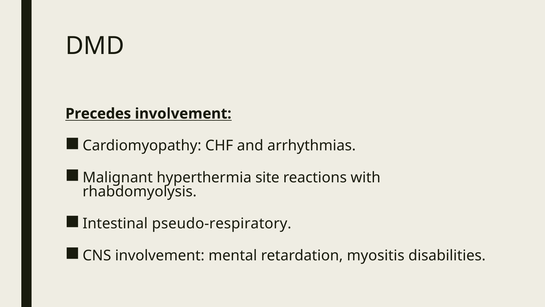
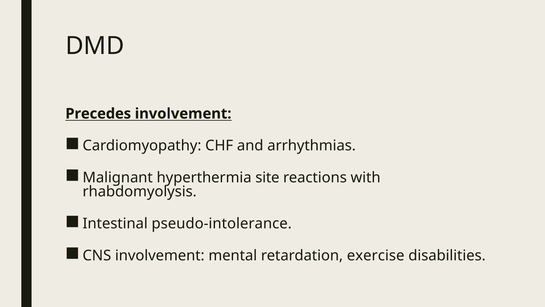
pseudo-respiratory: pseudo-respiratory -> pseudo-intolerance (222, 223)
myositis: myositis -> exercise (376, 255)
